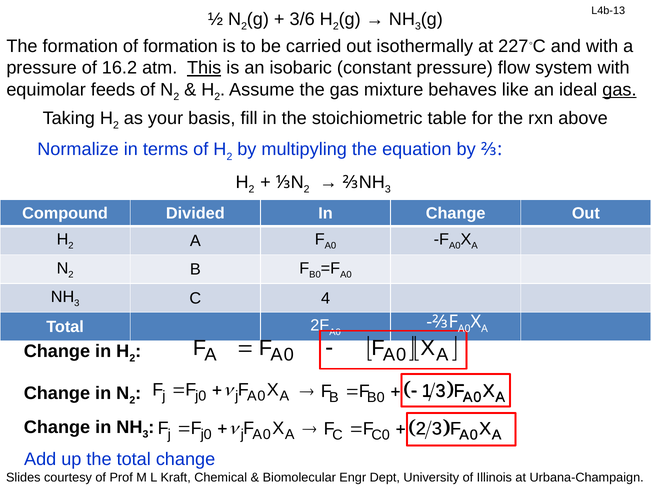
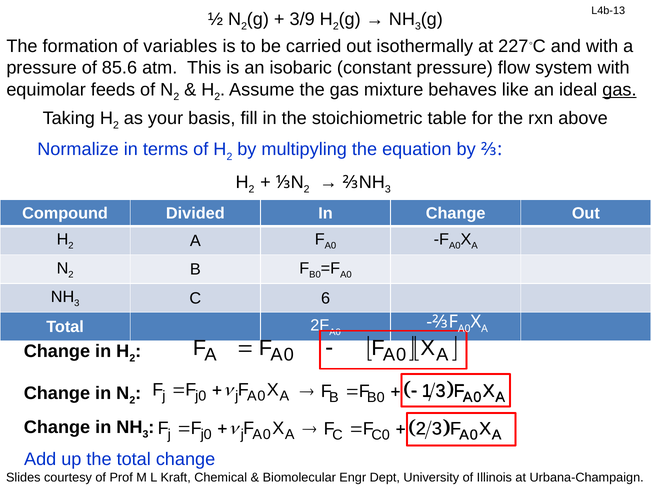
3/6: 3/6 -> 3/9 (302, 19)
of formation: formation -> variables (180, 46)
16.2: 16.2 -> 85.6 (119, 68)
This underline: present -> none (204, 68)
4: 4 -> 6 (326, 298)
